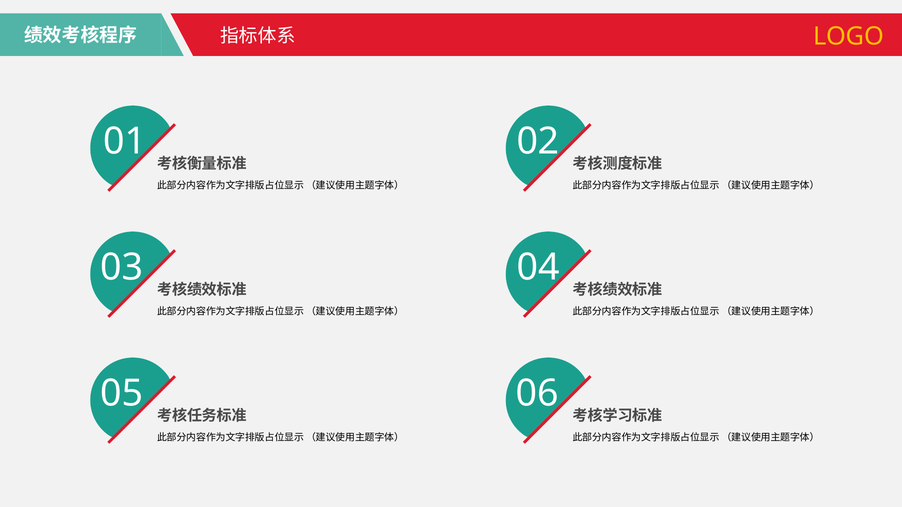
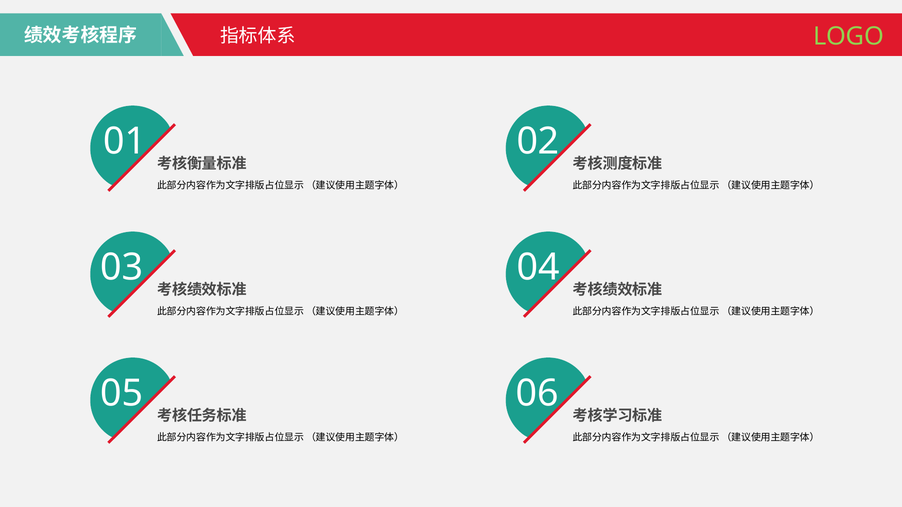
LOGO colour: yellow -> light green (849, 36)
